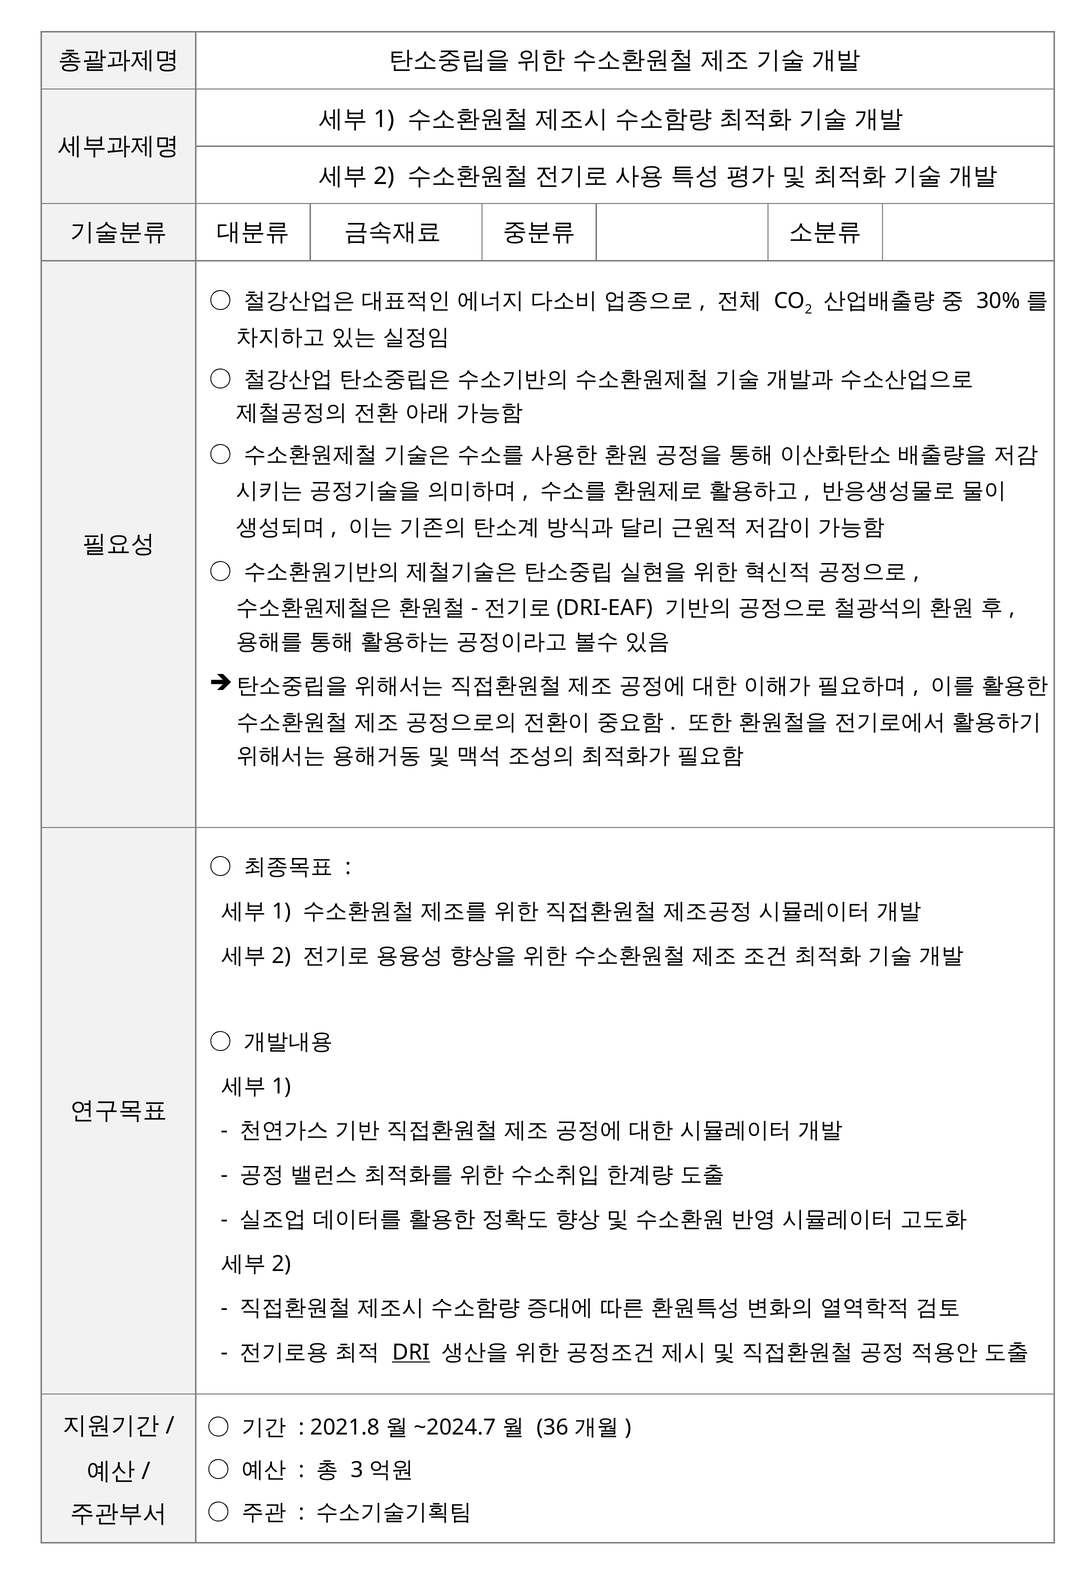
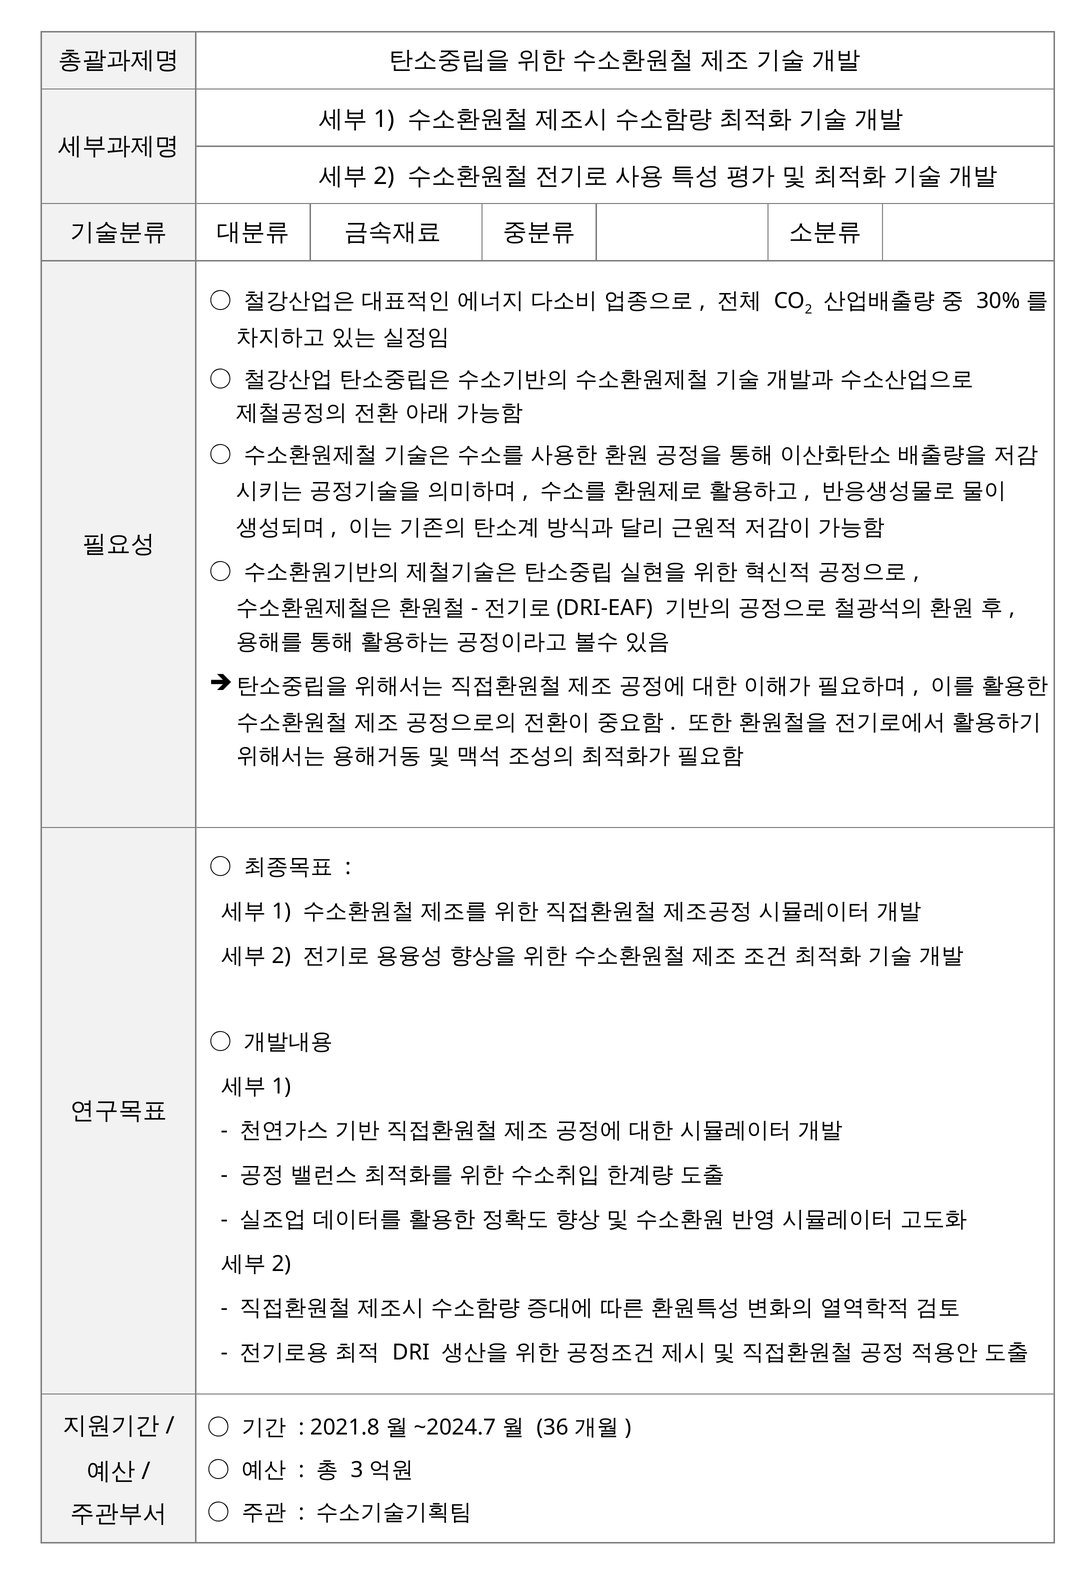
DRI underline: present -> none (411, 1352)
